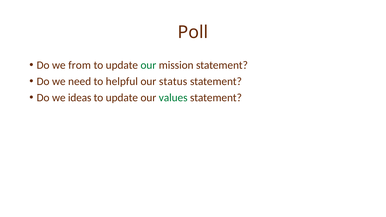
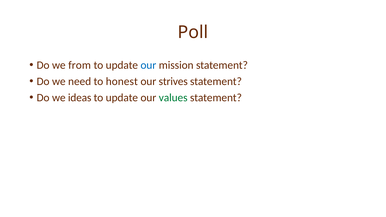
our colour: green -> blue (148, 65)
helpful: helpful -> honest (122, 81)
status: status -> strives (173, 81)
